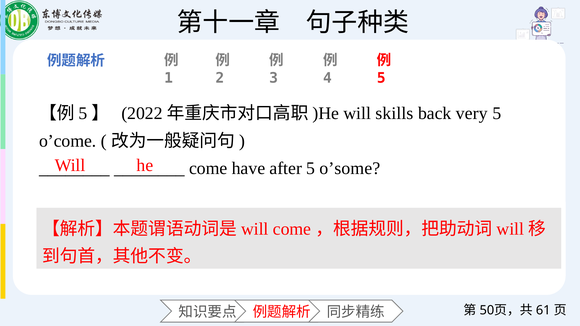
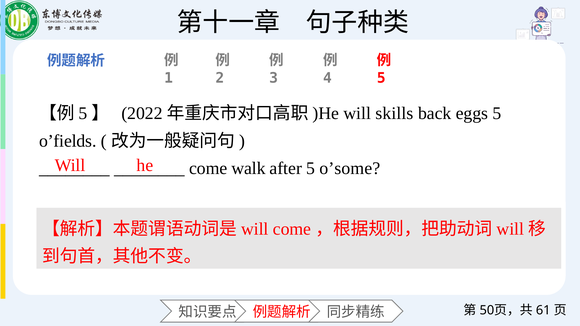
very: very -> eggs (472, 113)
o’come: o’come -> o’fields (68, 141)
have: have -> walk (249, 169)
